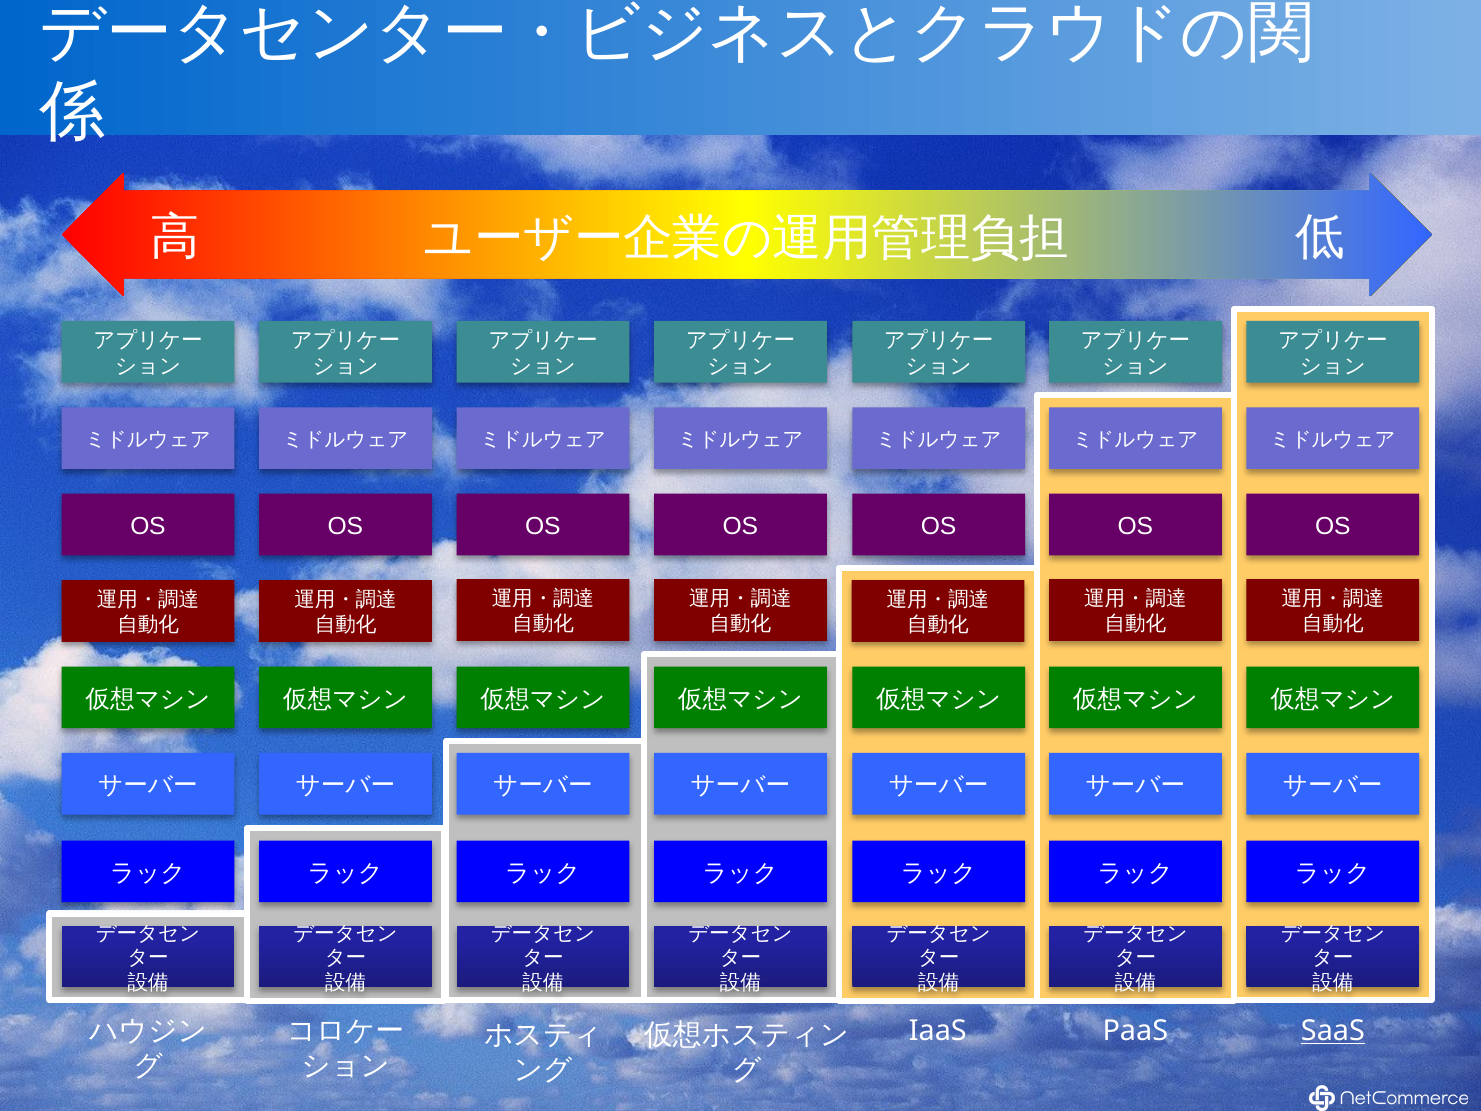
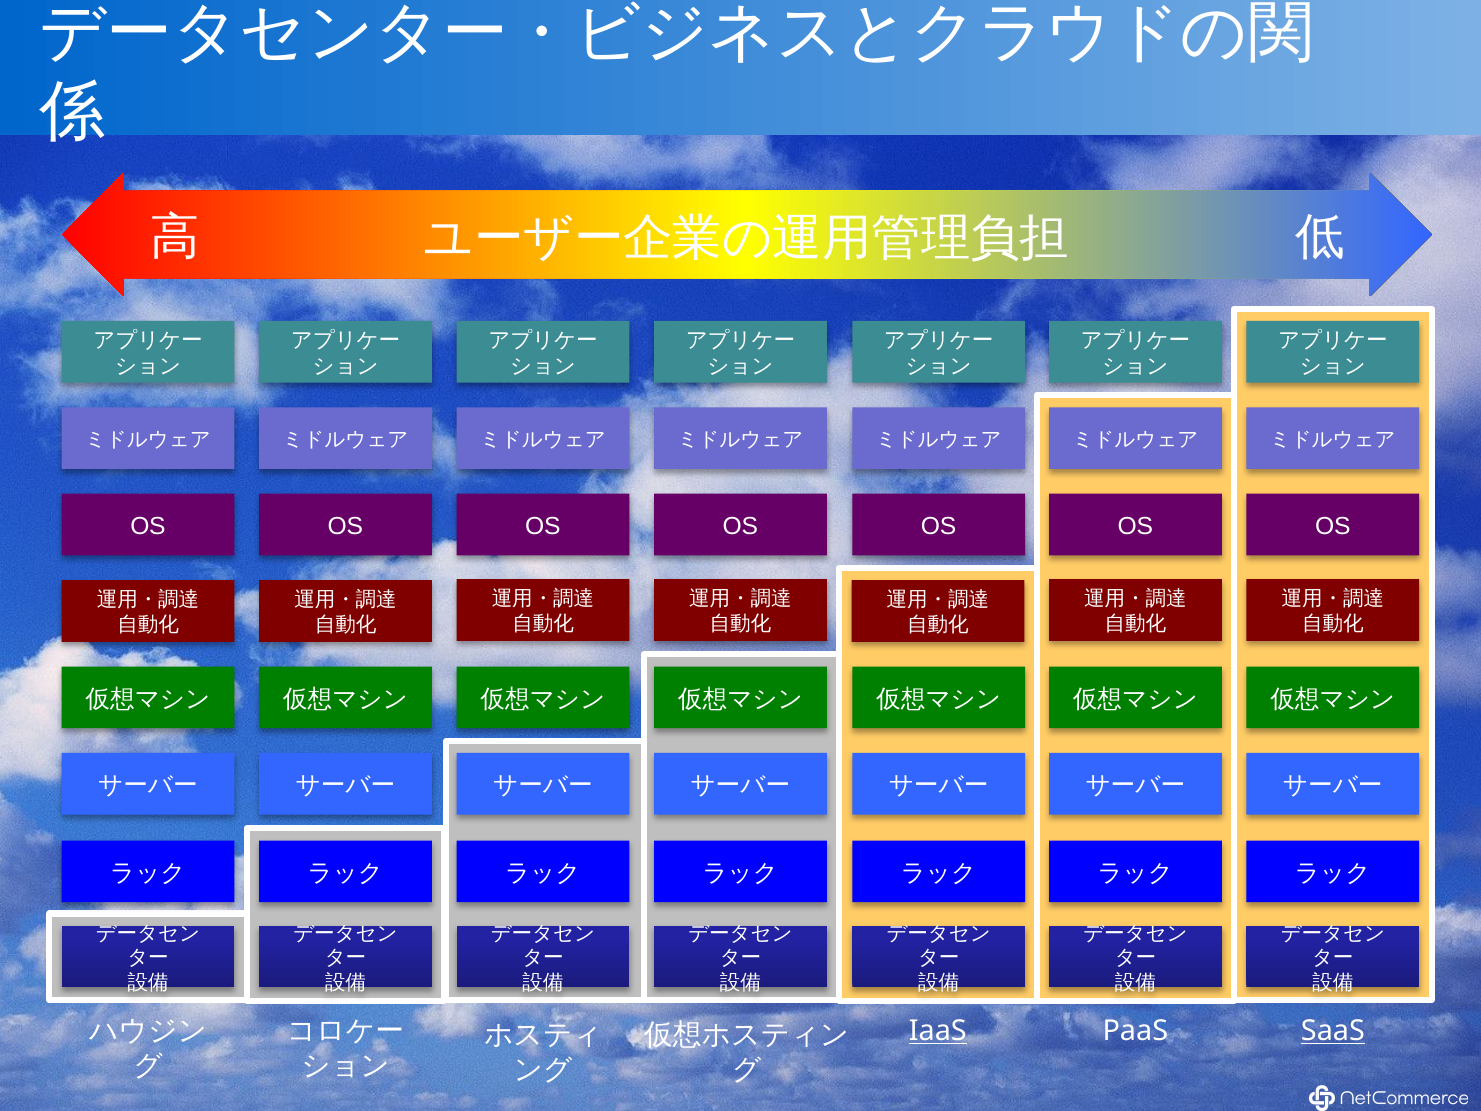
IaaS underline: none -> present (938, 1031)
